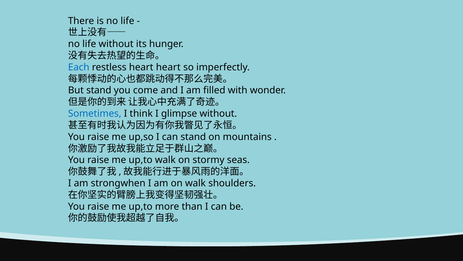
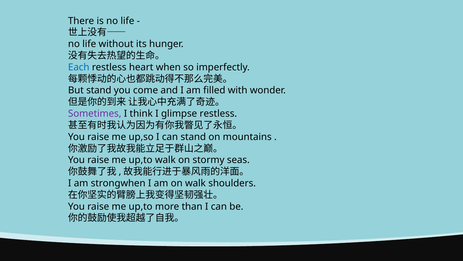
heart heart: heart -> when (168, 67)
Sometimes colour: blue -> purple (95, 113)
glimpse without: without -> restless (218, 113)
